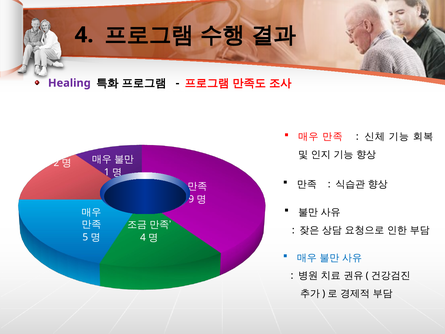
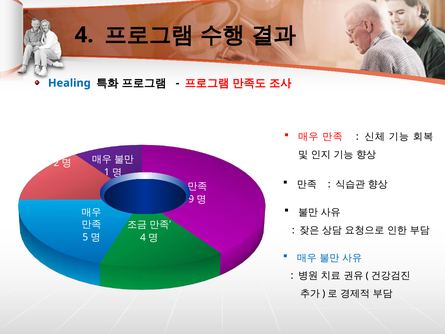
Healing colour: purple -> blue (69, 83)
